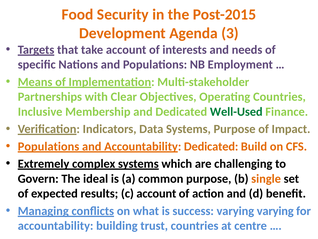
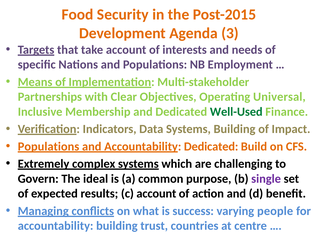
Operating Countries: Countries -> Universal (279, 97)
Systems Purpose: Purpose -> Building (235, 129)
single colour: orange -> purple (266, 178)
varying varying: varying -> people (275, 211)
